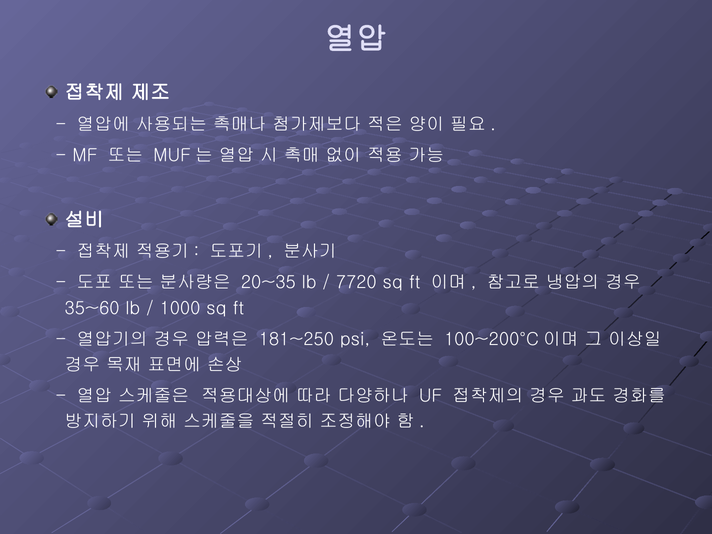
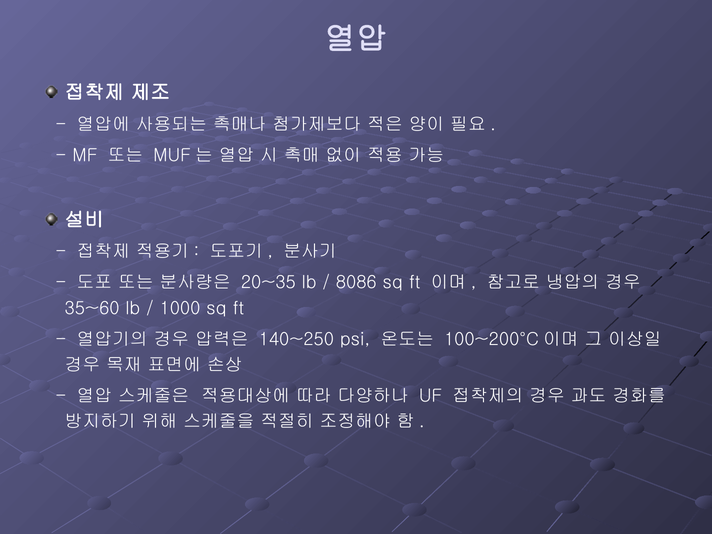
7720: 7720 -> 8086 (356, 283)
181~250: 181~250 -> 140~250 (296, 339)
